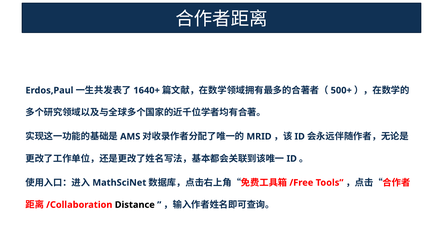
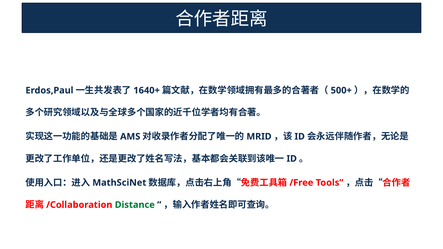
Distance colour: black -> green (135, 205)
